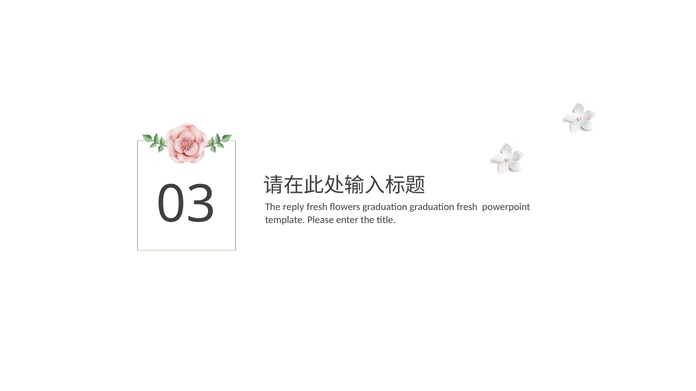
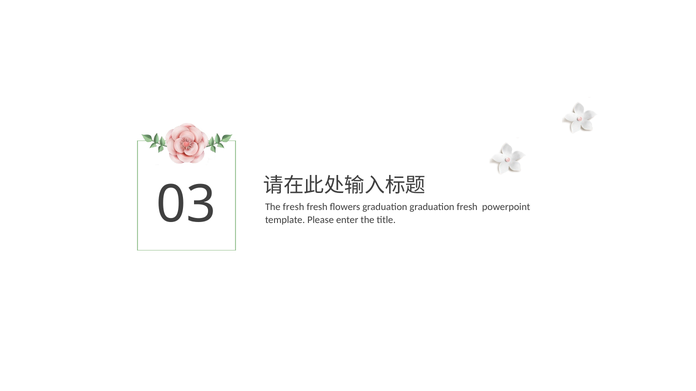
The reply: reply -> fresh (294, 207)
